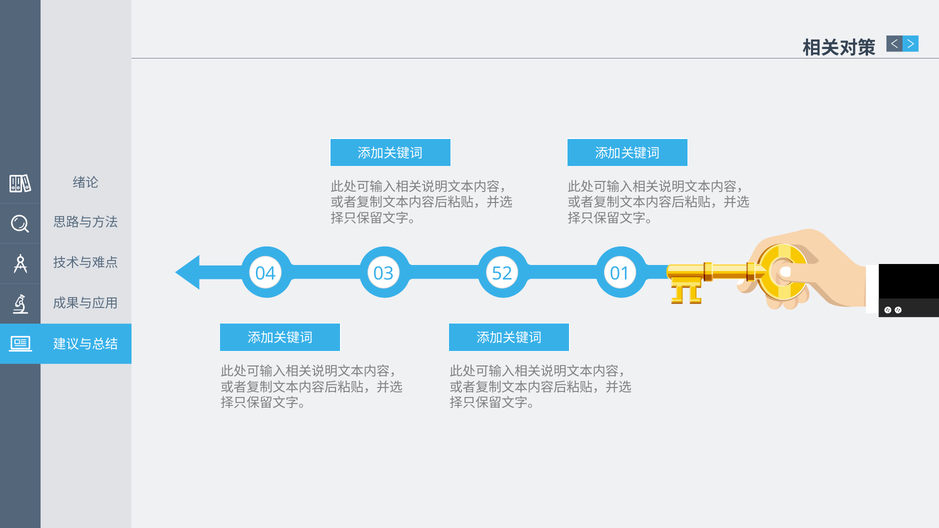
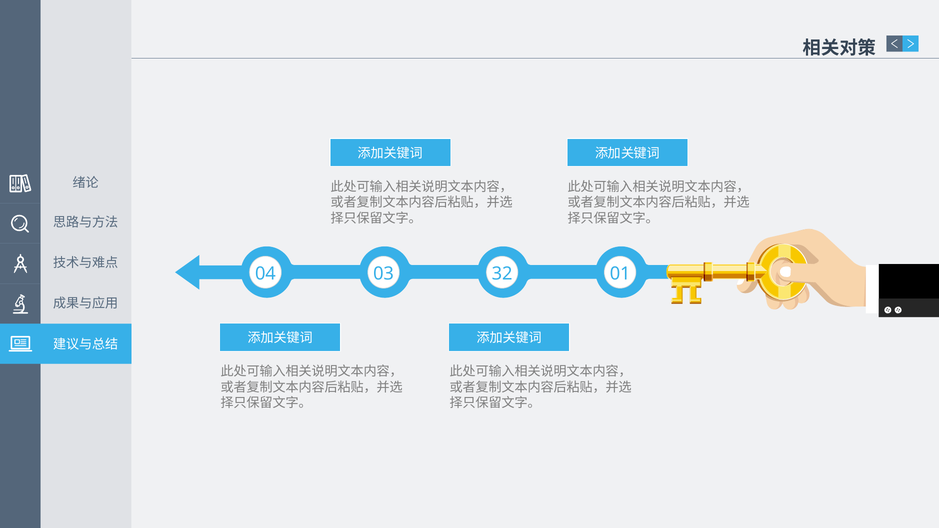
52: 52 -> 32 (502, 273)
